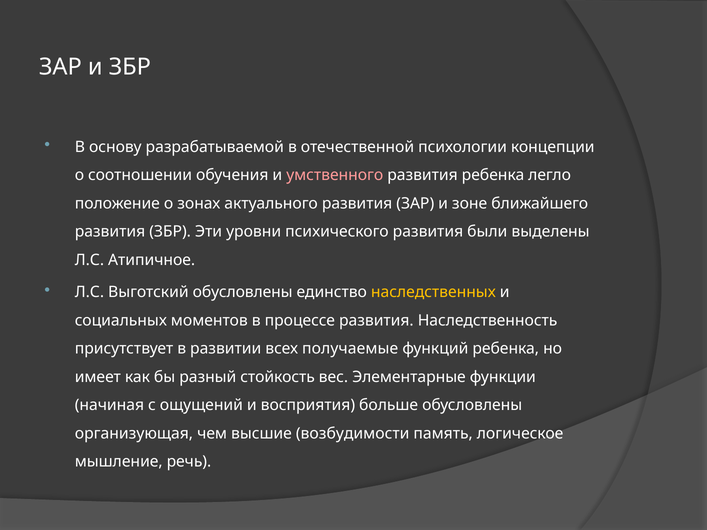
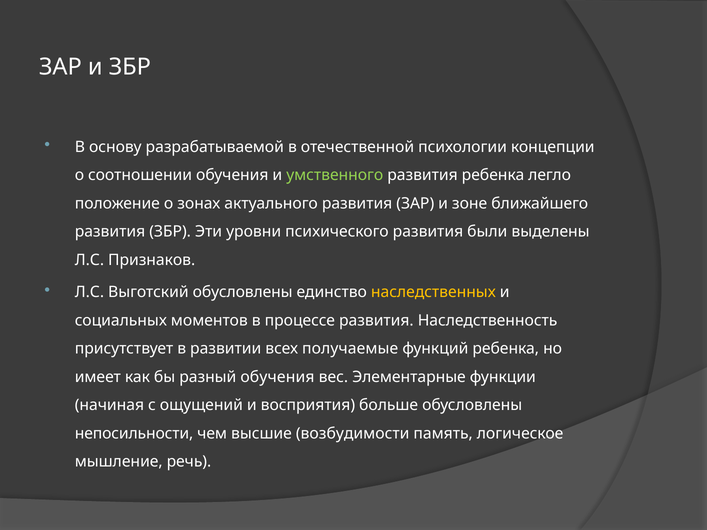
умственного colour: pink -> light green (335, 175)
Атипичное: Атипичное -> Признаков (152, 260)
разный стойкость: стойкость -> обучения (277, 377)
организующая: организующая -> непосильности (134, 434)
